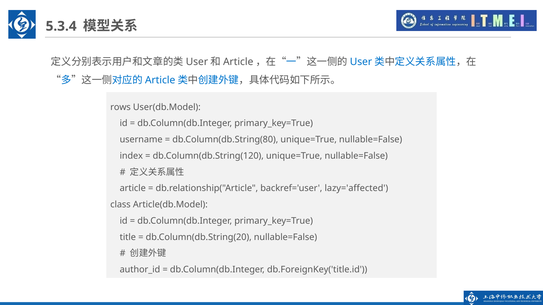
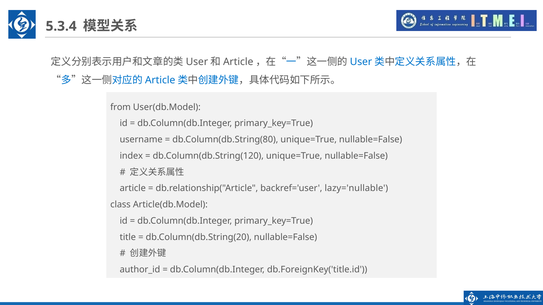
rows: rows -> from (121, 107)
lazy='affected: lazy='affected -> lazy='nullable (356, 189)
